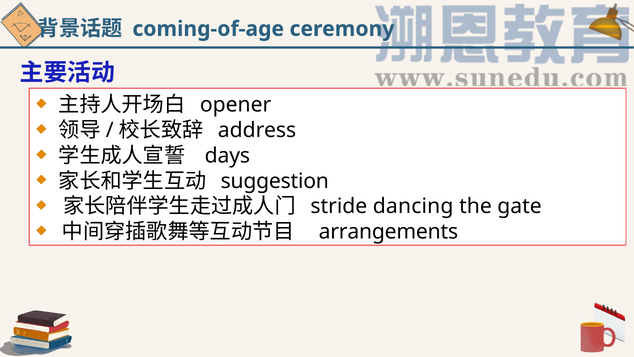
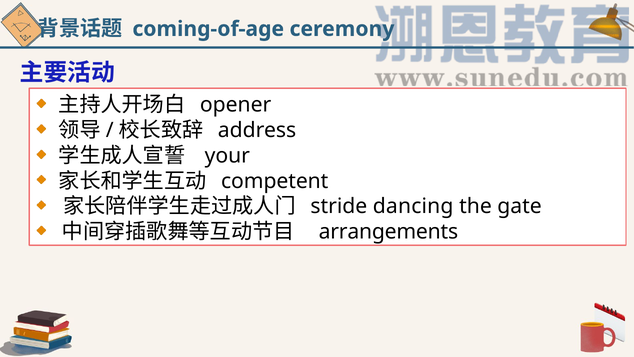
days: days -> your (227, 155)
suggestion: suggestion -> competent (275, 181)
